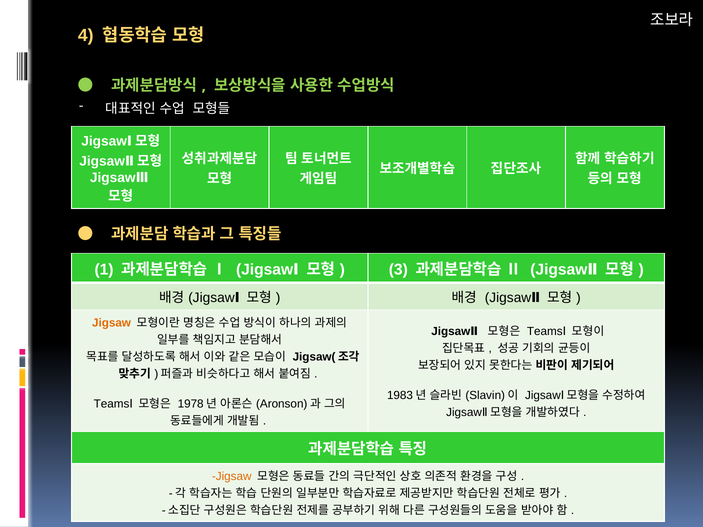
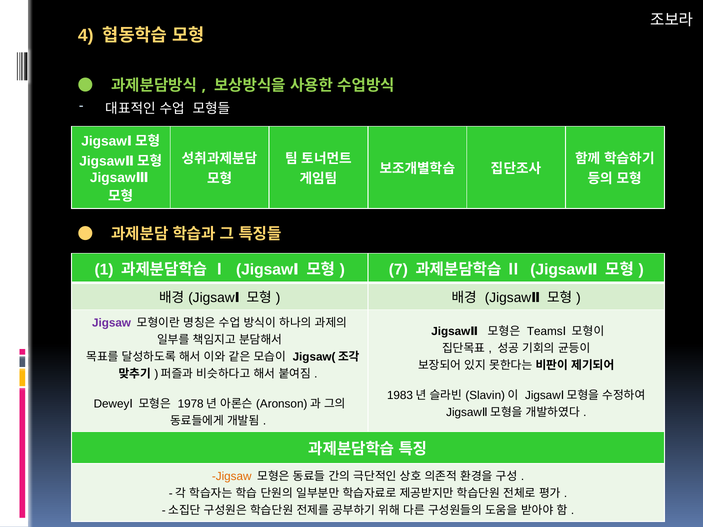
3: 3 -> 7 (398, 270)
Jigsaw colour: orange -> purple (111, 323)
Teams: Teams -> Dewey (112, 404)
